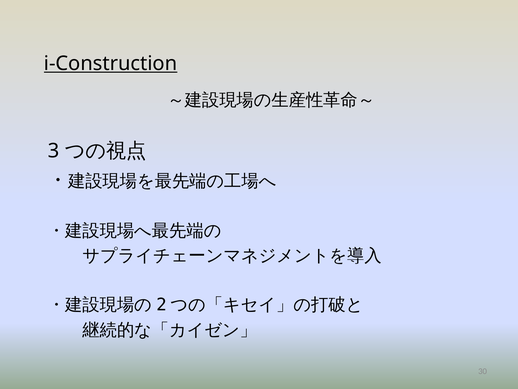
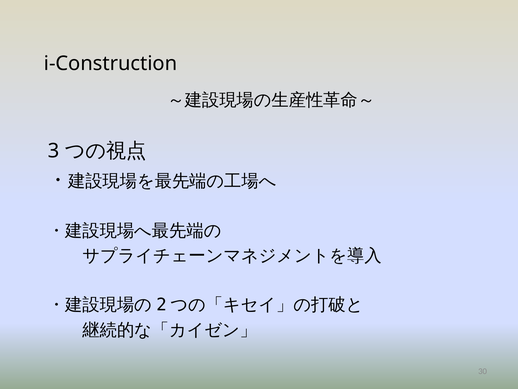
i-Construction underline: present -> none (111, 63)
